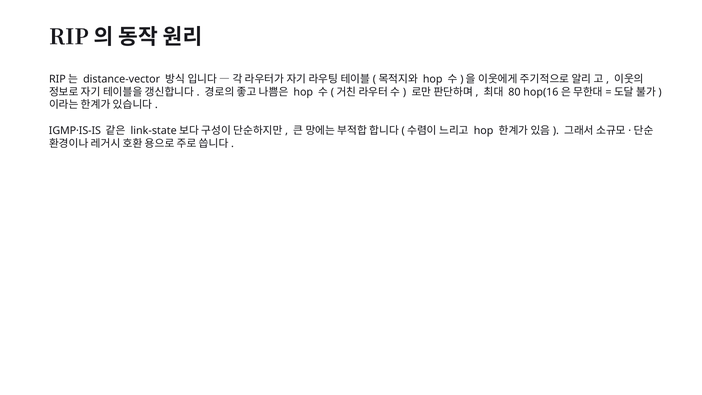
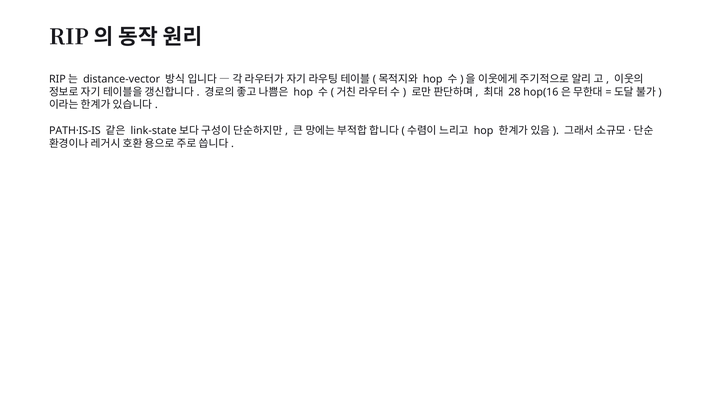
80: 80 -> 28 (514, 92)
IGMP·IS-IS: IGMP·IS-IS -> PATH·IS-IS (75, 131)
